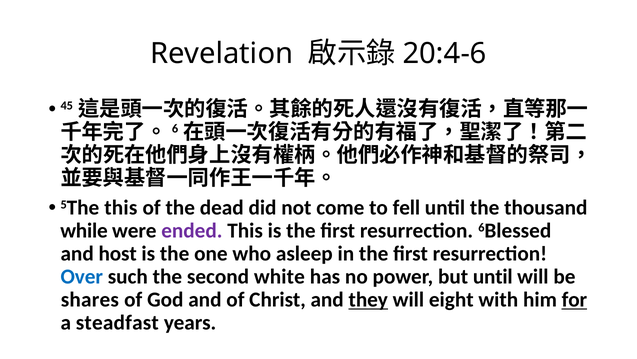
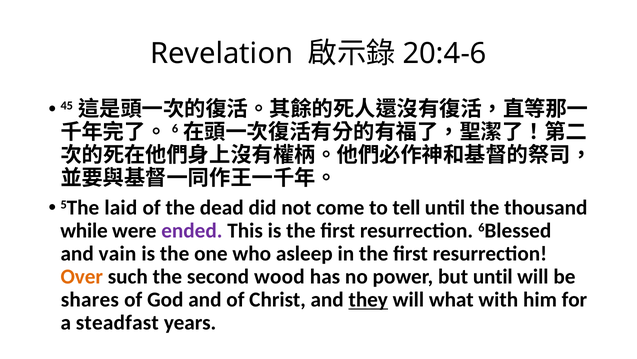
5The this: this -> laid (121, 208)
fell: fell -> tell (406, 208)
host: host -> vain (117, 253)
Over colour: blue -> orange (82, 276)
white: white -> wood (279, 276)
eight: eight -> what (451, 299)
for underline: present -> none (574, 299)
